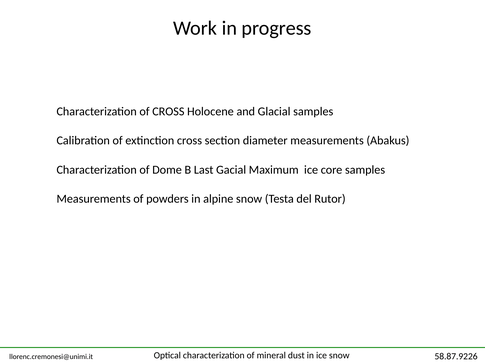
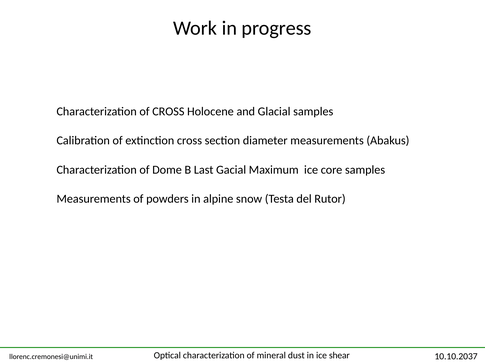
ice snow: snow -> shear (339, 355)
58.87.9226: 58.87.9226 -> 10.10.2037 (456, 356)
